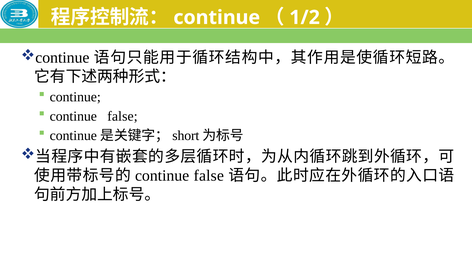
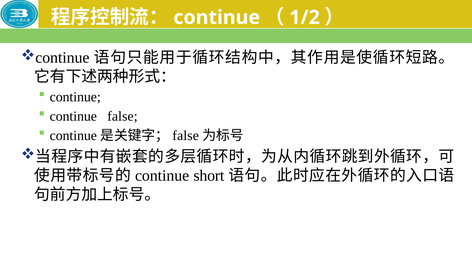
short: short -> false (186, 135)
false: false -> short (209, 175)
